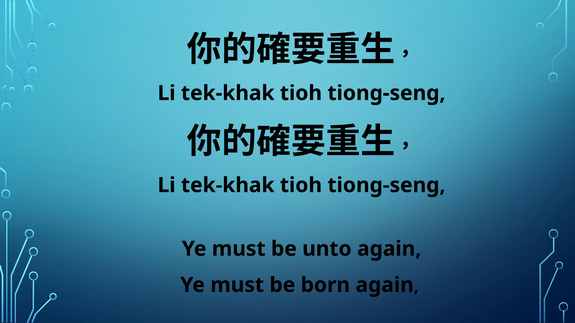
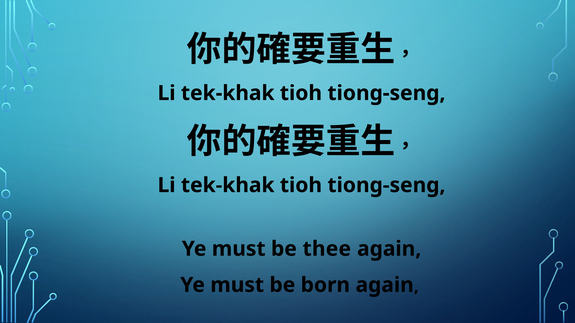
unto: unto -> thee (327, 249)
